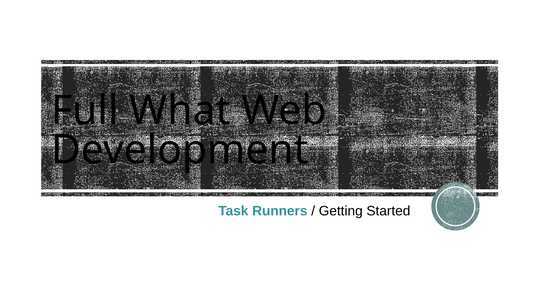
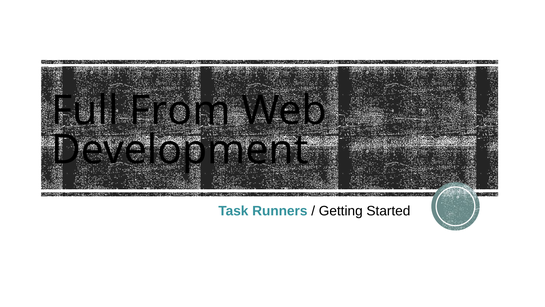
What: What -> From (180, 111)
